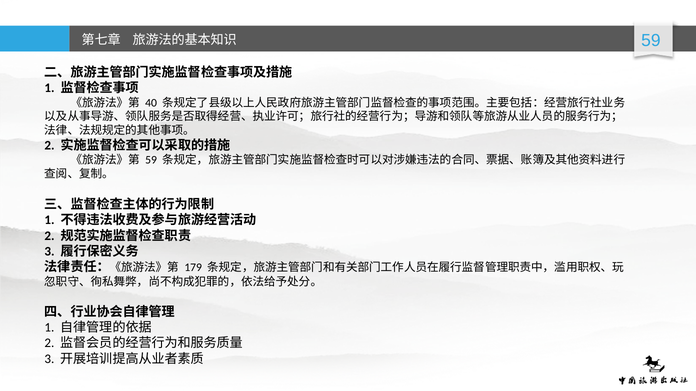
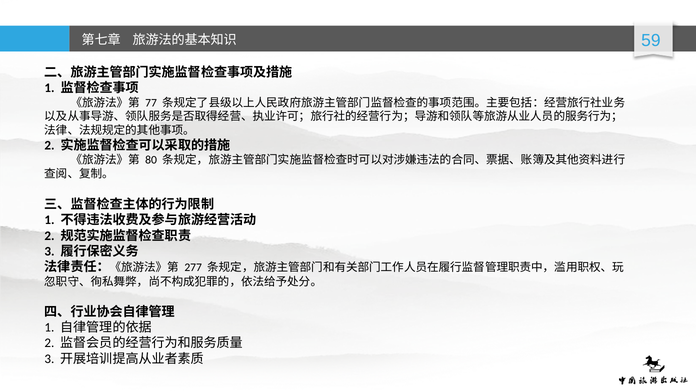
40: 40 -> 77 (151, 103)
59: 59 -> 80 (151, 160)
179: 179 -> 277 (193, 268)
